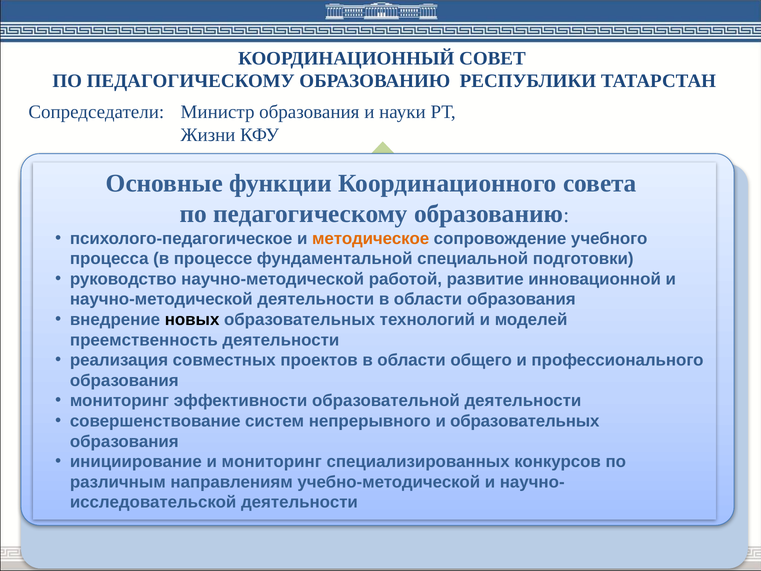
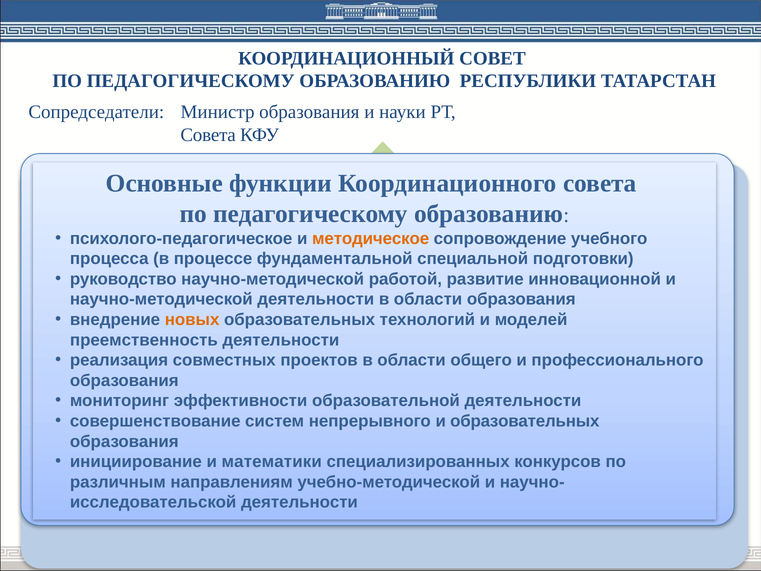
Жизни: Жизни -> Совета (208, 135)
новых colour: black -> orange (192, 320)
и мониторинг: мониторинг -> математики (272, 462)
